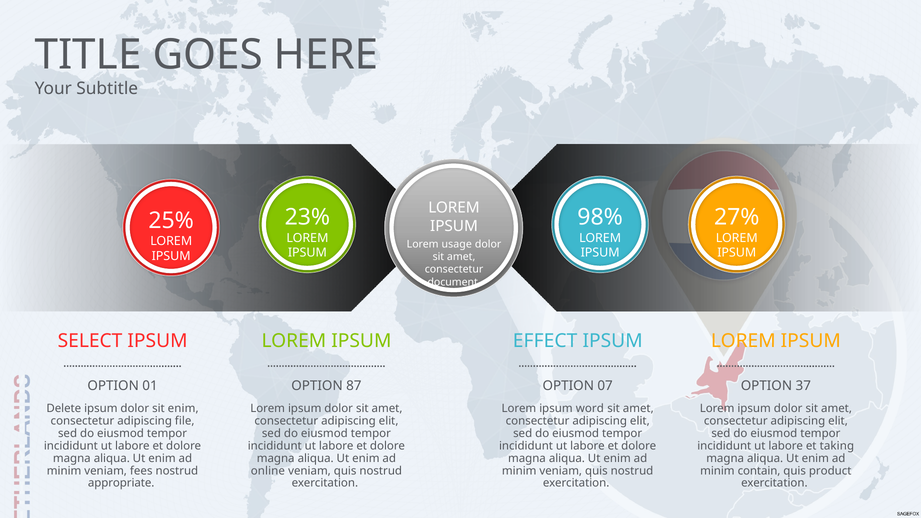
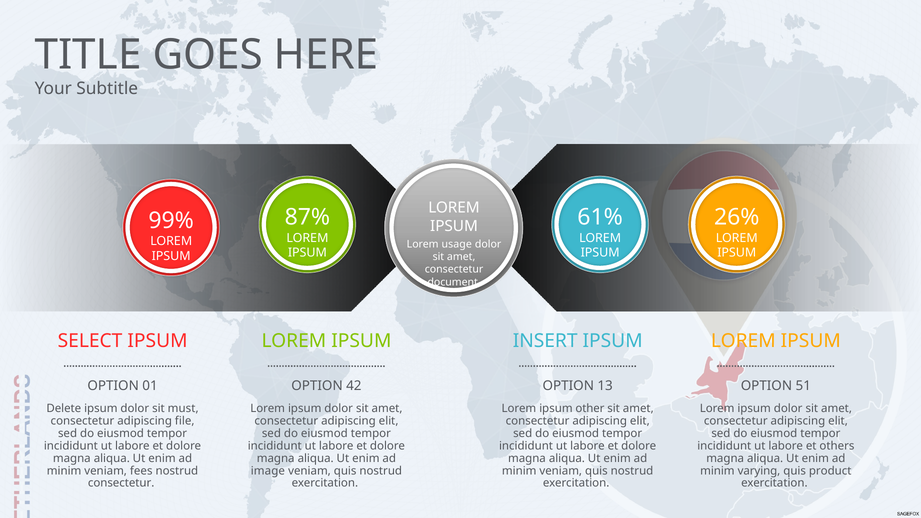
23%: 23% -> 87% (307, 217)
98%: 98% -> 61% (600, 217)
27%: 27% -> 26% (737, 217)
25%: 25% -> 99% (171, 220)
EFFECT: EFFECT -> INSERT (545, 341)
87: 87 -> 42 (354, 386)
07: 07 -> 13 (605, 386)
37: 37 -> 51 (803, 386)
sit enim: enim -> must (183, 409)
word: word -> other (590, 409)
taking: taking -> others (837, 446)
online: online -> image (268, 471)
contain: contain -> varying (759, 471)
appropriate: appropriate -> consectetur (121, 483)
